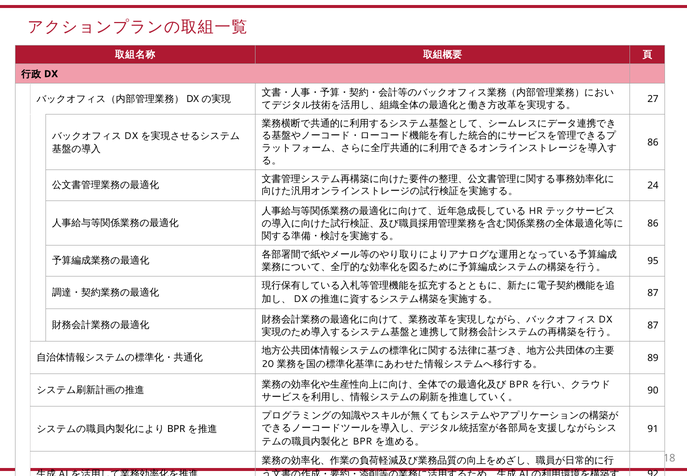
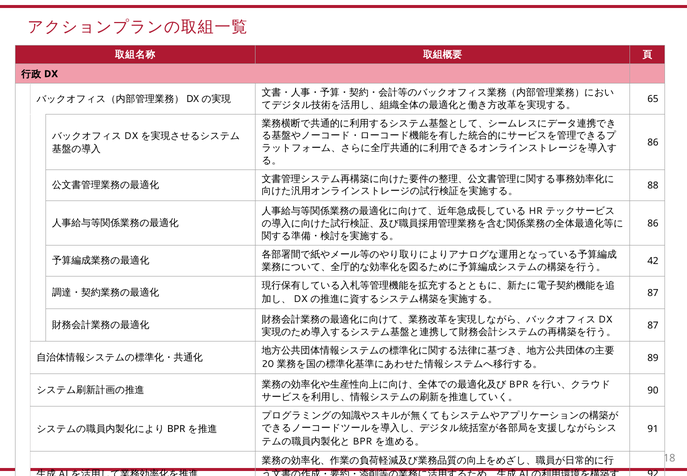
27: 27 -> 65 (653, 99)
24: 24 -> 88 (653, 185)
95: 95 -> 42 (653, 261)
